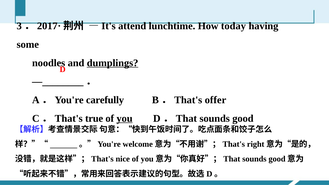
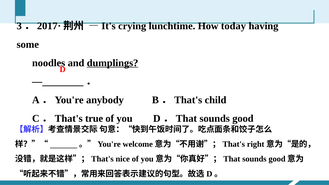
attend: attend -> crying (132, 26)
carefully: carefully -> anybody (105, 100)
offer: offer -> child (216, 100)
you underline: present -> none (125, 118)
